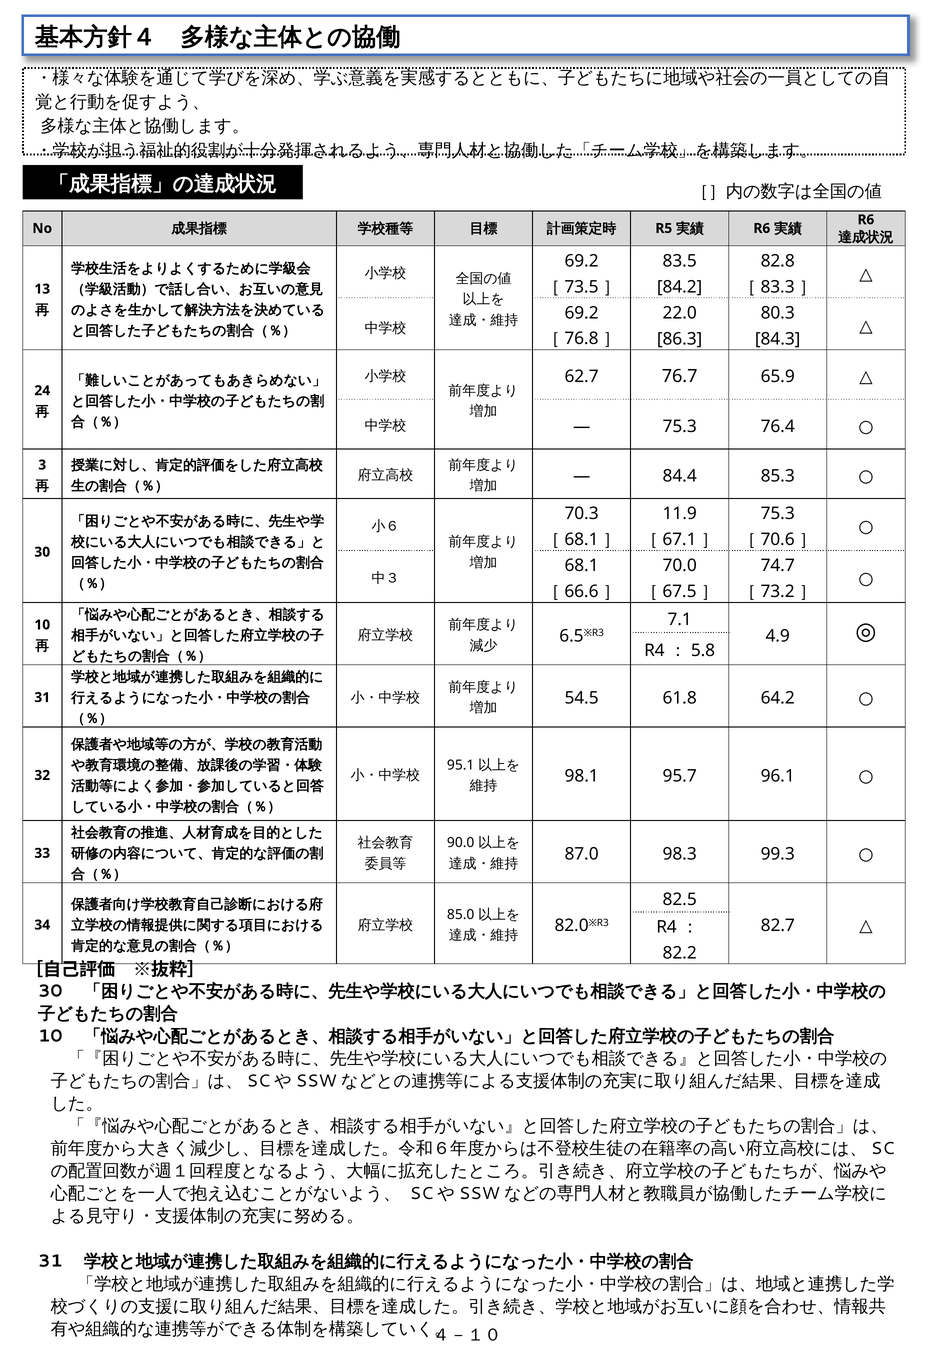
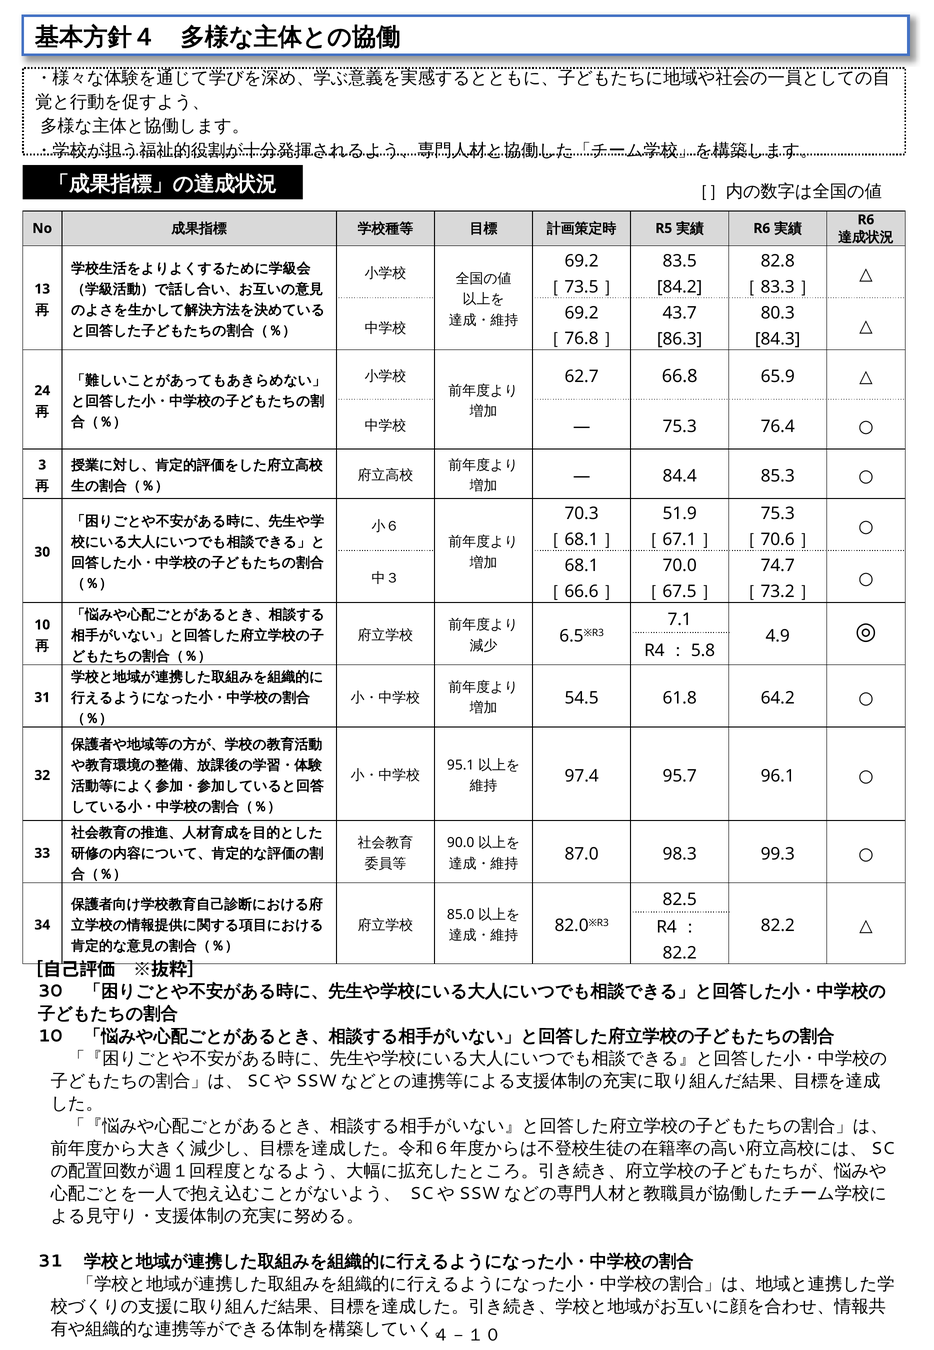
22.0: 22.0 -> 43.7 (680, 313)
76.7: 76.7 -> 66.8 (680, 376)
11.9: 11.9 -> 51.9 (680, 513)
98.1: 98.1 -> 97.4 (582, 775)
82.7: 82.7 -> 82.2 (778, 925)
